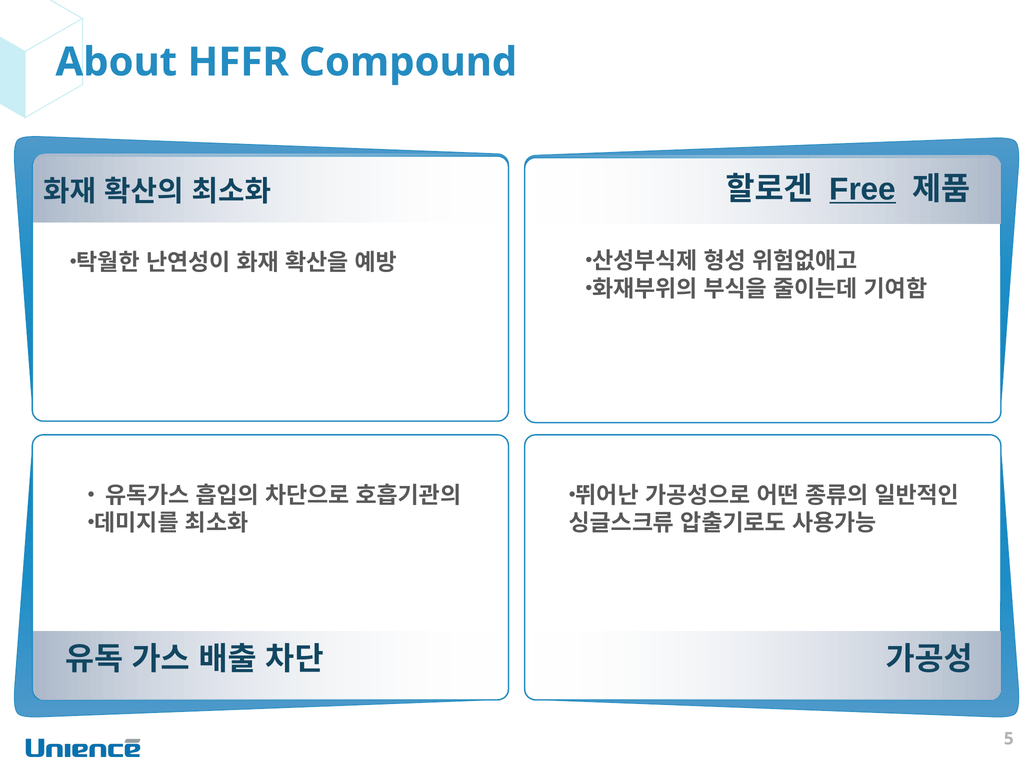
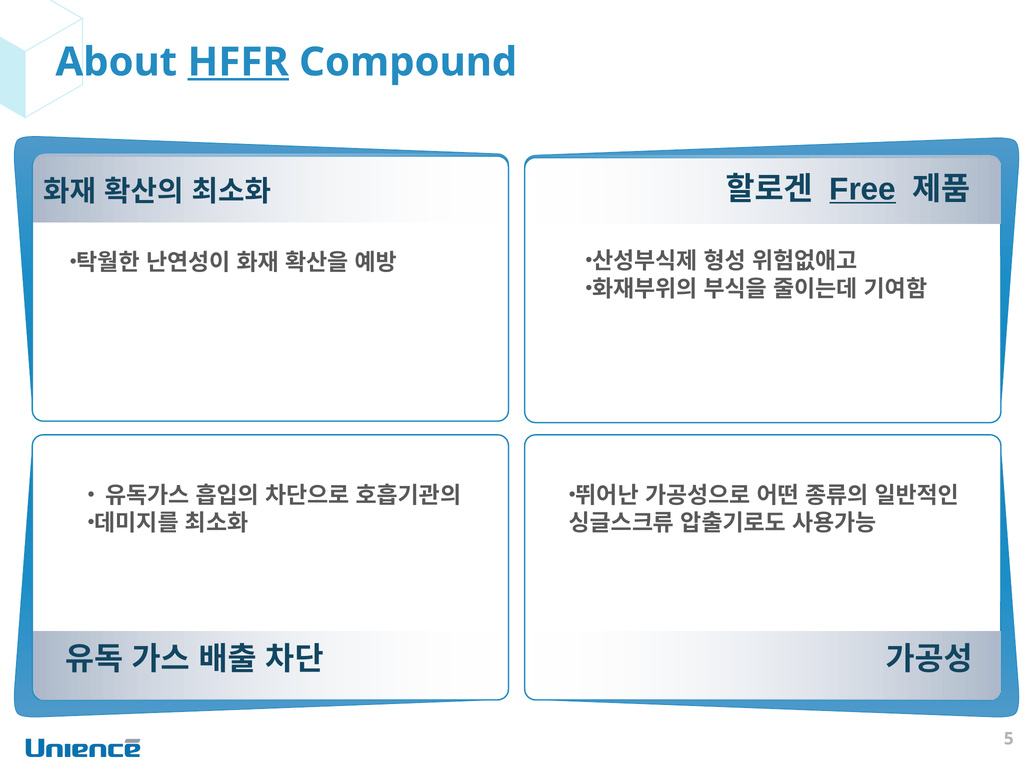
HFFR underline: none -> present (238, 62)
